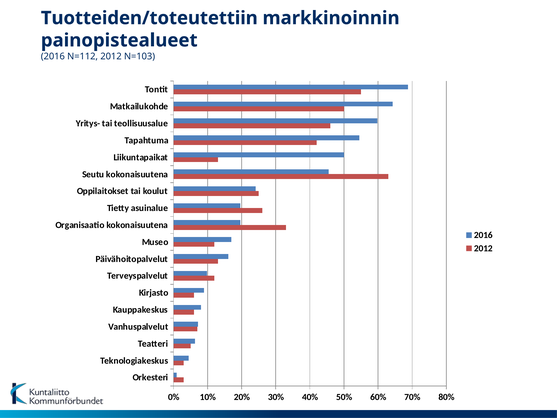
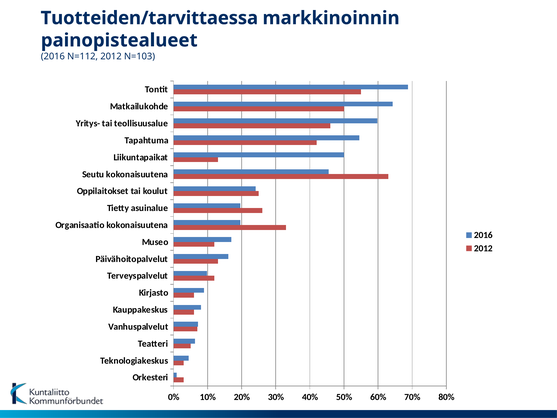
Tuotteiden/toteutettiin: Tuotteiden/toteutettiin -> Tuotteiden/tarvittaessa (149, 18)
